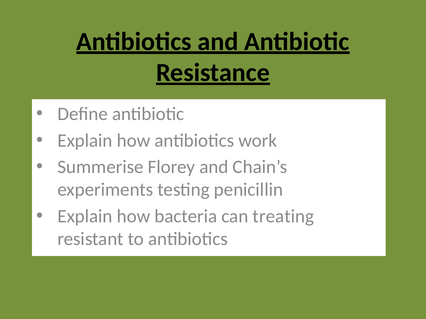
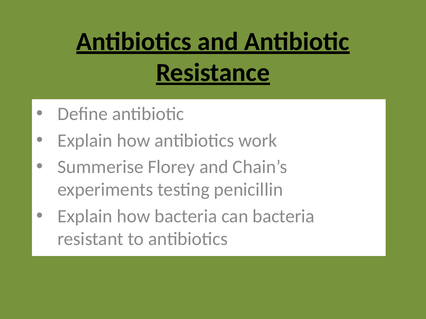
can treating: treating -> bacteria (284, 216)
